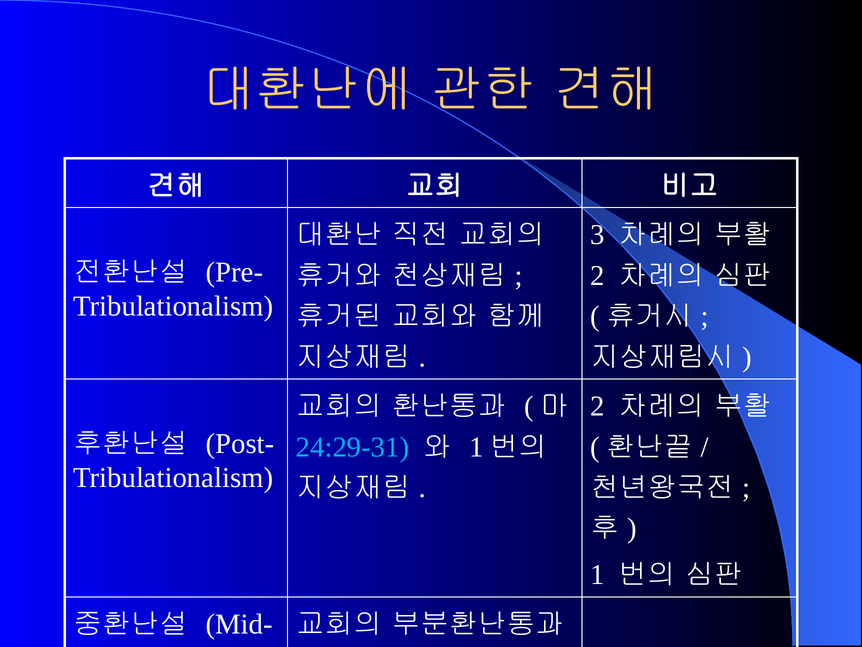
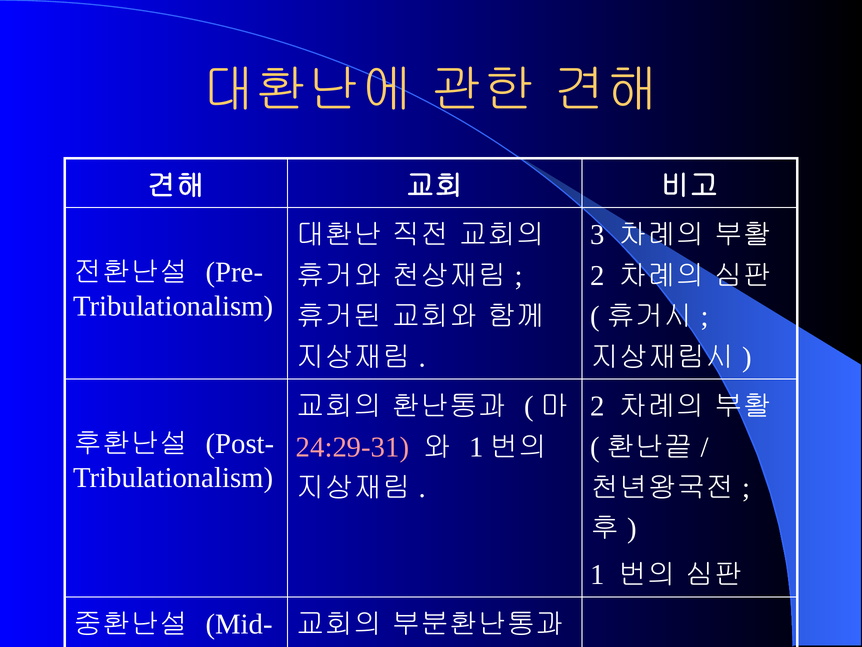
24:29-31 colour: light blue -> pink (353, 447)
